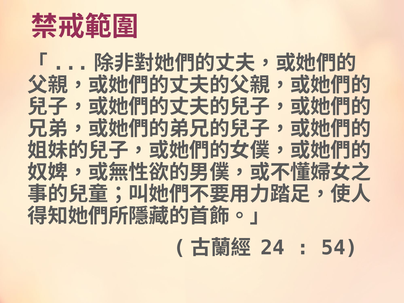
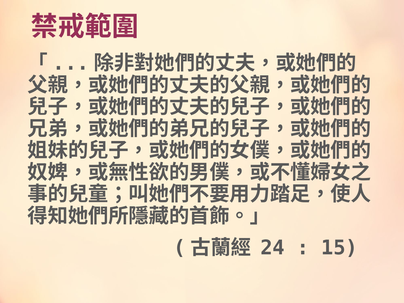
54: 54 -> 15 (339, 248)
